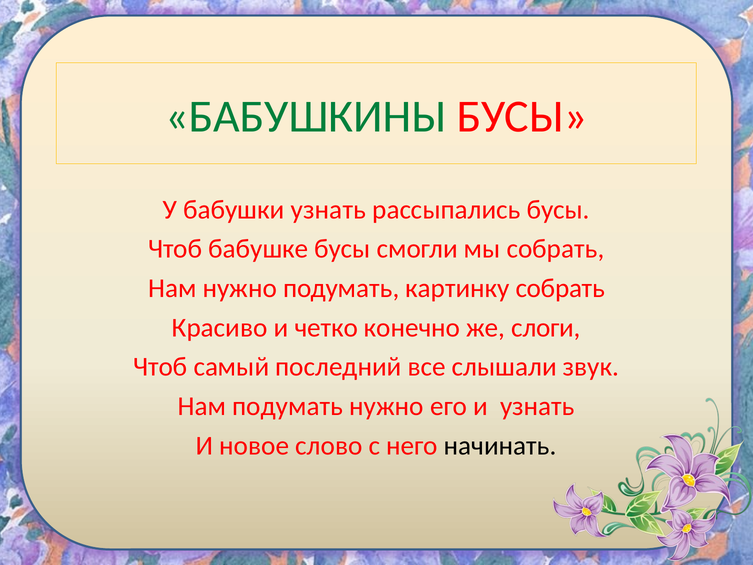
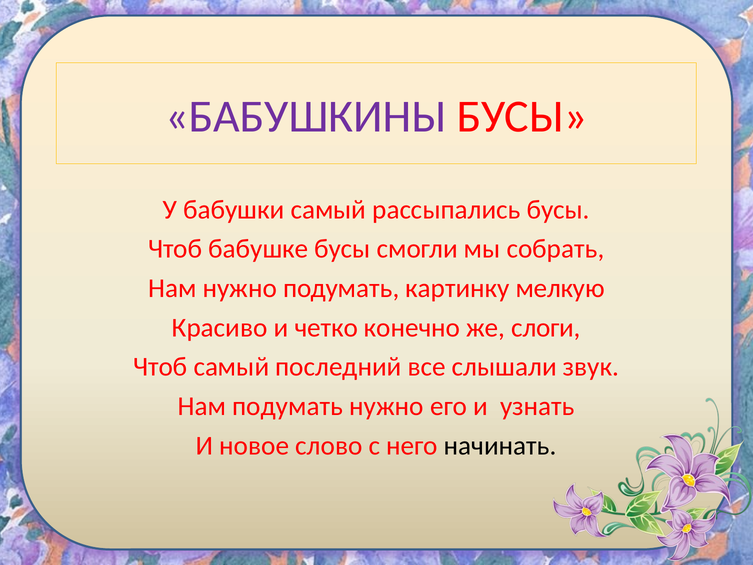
БАБУШКИНЫ colour: green -> purple (306, 117)
бабушки узнать: узнать -> самый (328, 209)
картинку собрать: собрать -> мелкую (560, 288)
